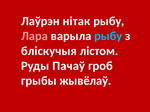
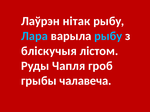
Лара colour: pink -> light blue (34, 36)
Пачаў: Пачаў -> Чапля (69, 66)
жывёлаў: жывёлаў -> чалавеча (85, 81)
